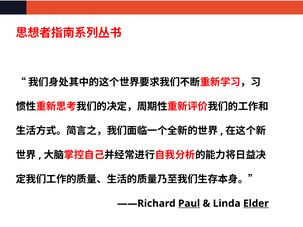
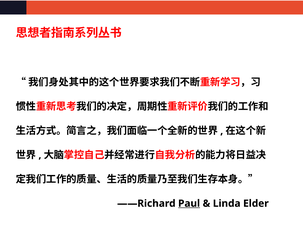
Elder underline: present -> none (256, 204)
